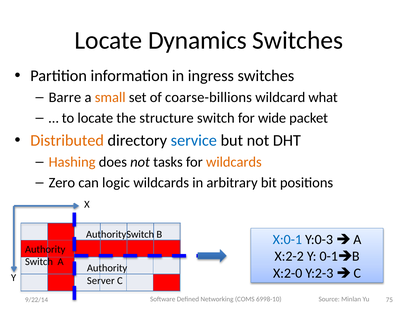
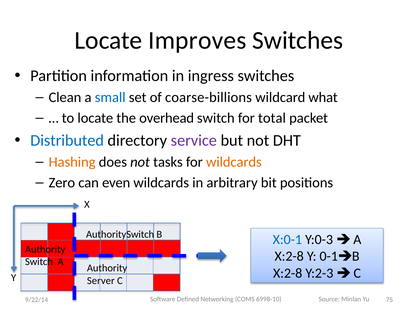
Dynamics: Dynamics -> Improves (197, 40)
Barre: Barre -> Clean (65, 97)
small colour: orange -> blue (110, 97)
structure: structure -> overhead (167, 118)
wide: wide -> total (272, 118)
Distributed colour: orange -> blue (67, 140)
service colour: blue -> purple (194, 140)
logic: logic -> even (116, 183)
X:2-2: X:2-2 -> X:2-8 (289, 256)
X:2-0: X:2-0 -> X:2-8 (288, 273)
